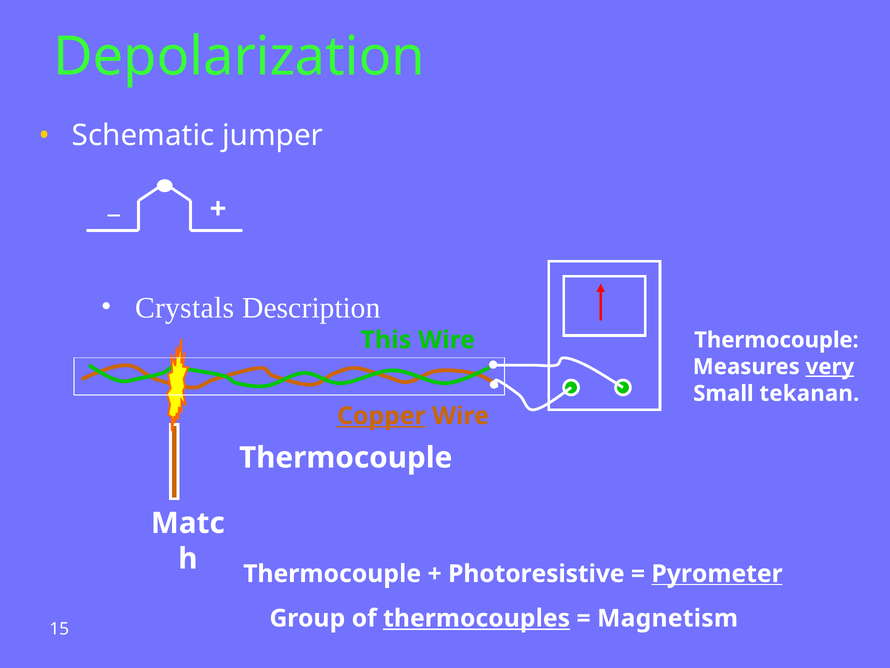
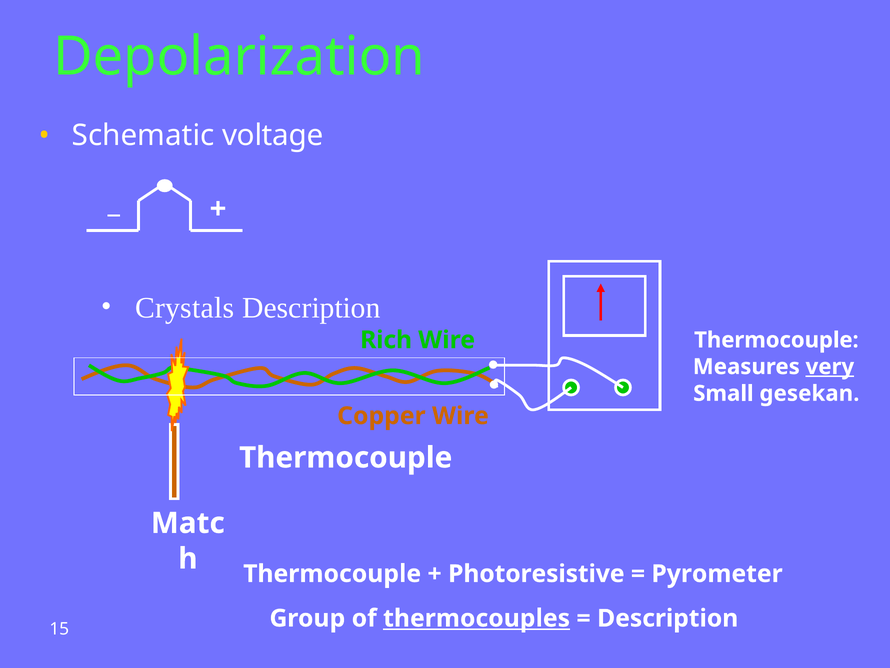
jumper: jumper -> voltage (273, 136)
This: This -> Rich (386, 340)
tekanan: tekanan -> gesekan (809, 393)
Copper underline: present -> none (381, 416)
Pyrometer underline: present -> none (717, 573)
Magnetism: Magnetism -> Description (668, 618)
